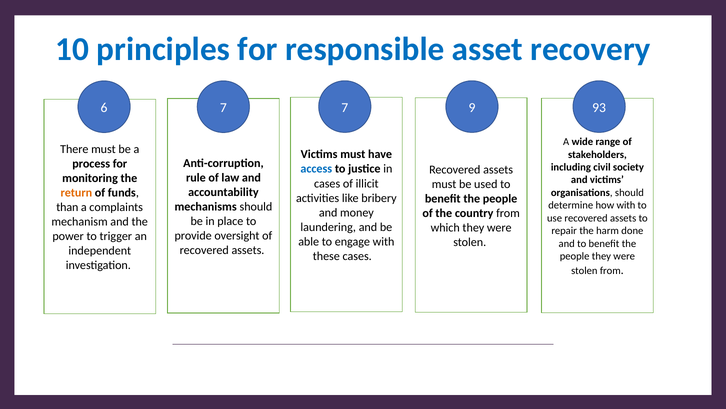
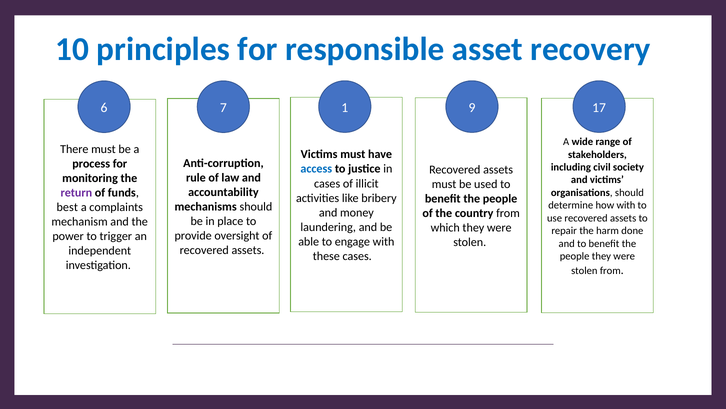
7 7: 7 -> 1 (345, 107)
93: 93 -> 17 (599, 107)
return colour: orange -> purple (76, 192)
than: than -> best (67, 207)
